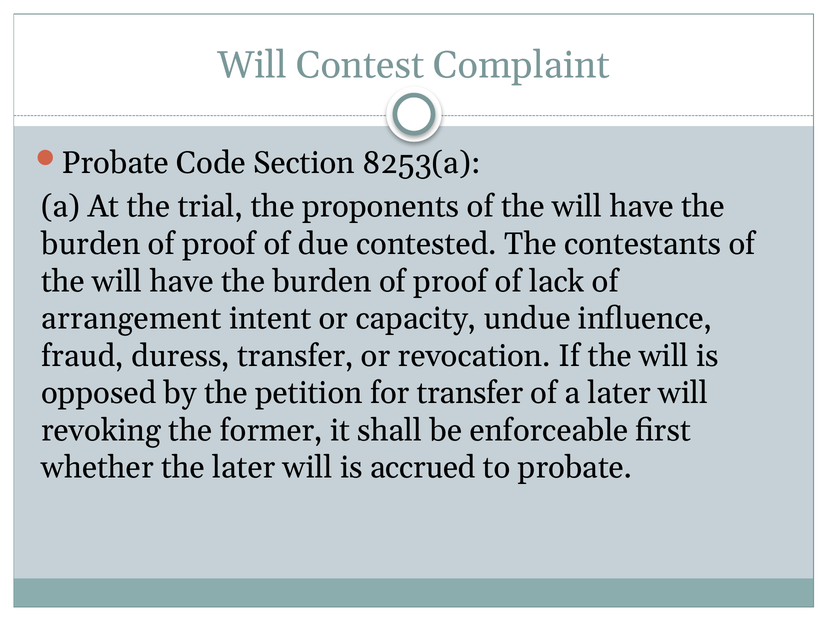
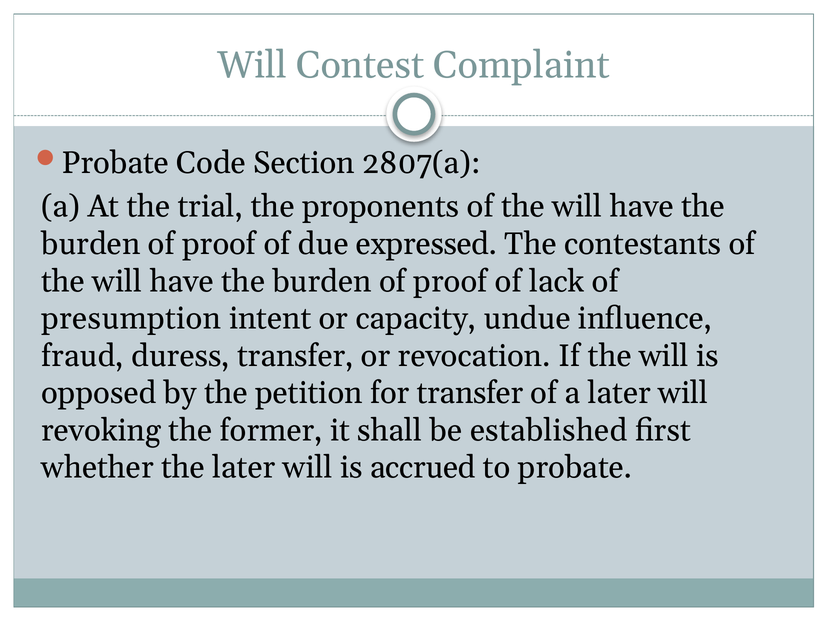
8253(a: 8253(a -> 2807(a (421, 163)
contested: contested -> expressed (427, 244)
arrangement: arrangement -> presumption (131, 319)
enforceable: enforceable -> established (549, 430)
